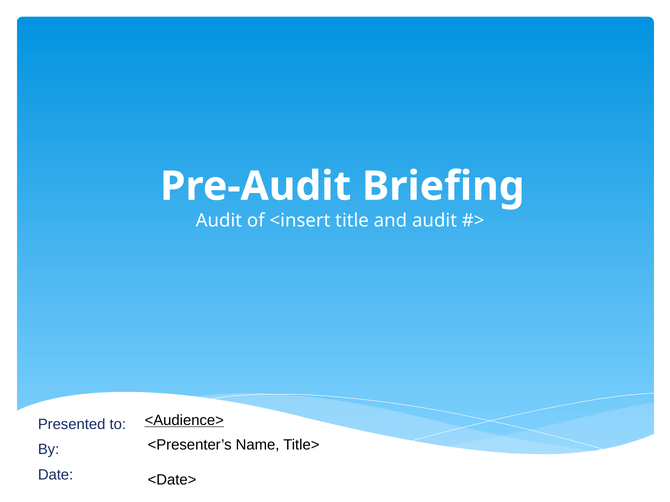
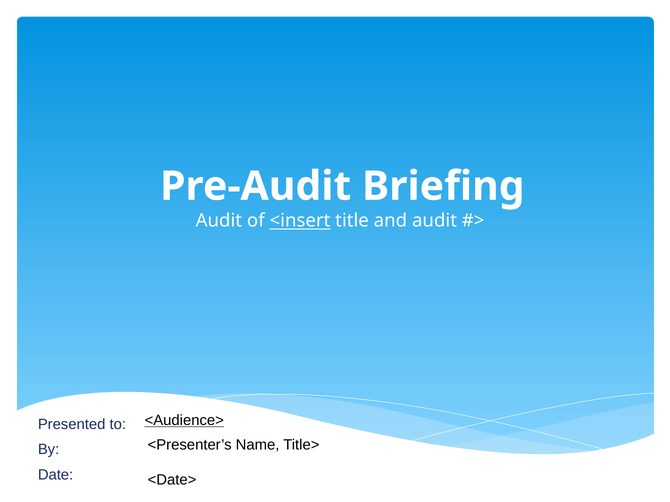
<insert underline: none -> present (300, 221)
